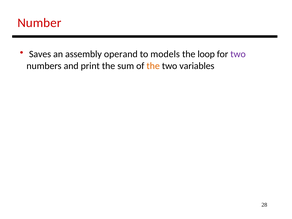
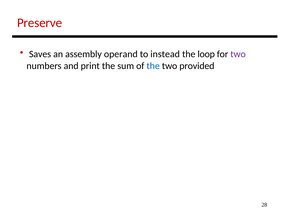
Number: Number -> Preserve (40, 23)
models: models -> instead (165, 54)
the colour: orange -> blue (153, 66)
variables: variables -> provided (197, 66)
